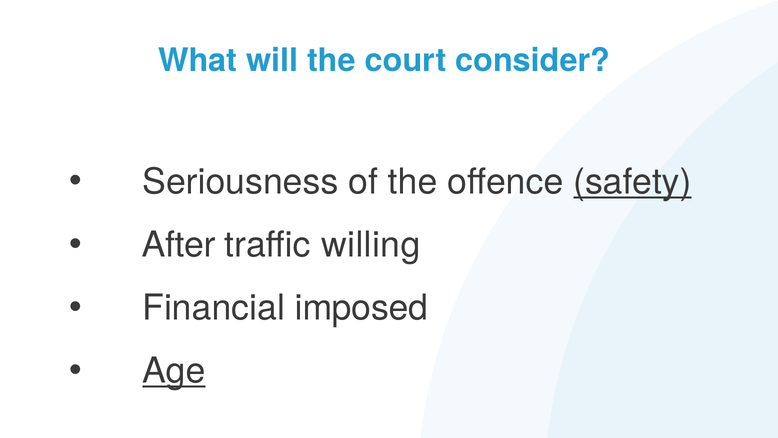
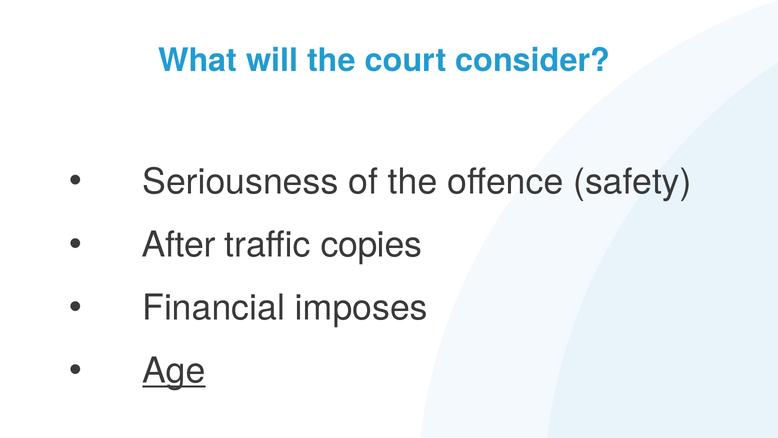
safety underline: present -> none (632, 182)
willing: willing -> copies (371, 245)
imposed: imposed -> imposes (361, 308)
